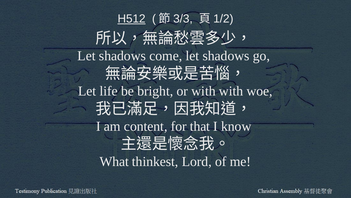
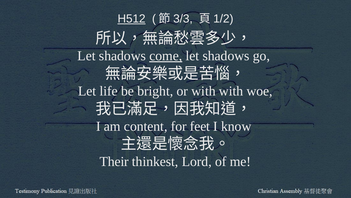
come underline: none -> present (166, 56)
that: that -> feet (200, 126)
What: What -> Their (114, 161)
